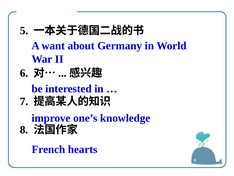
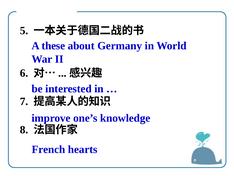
want: want -> these (53, 46)
